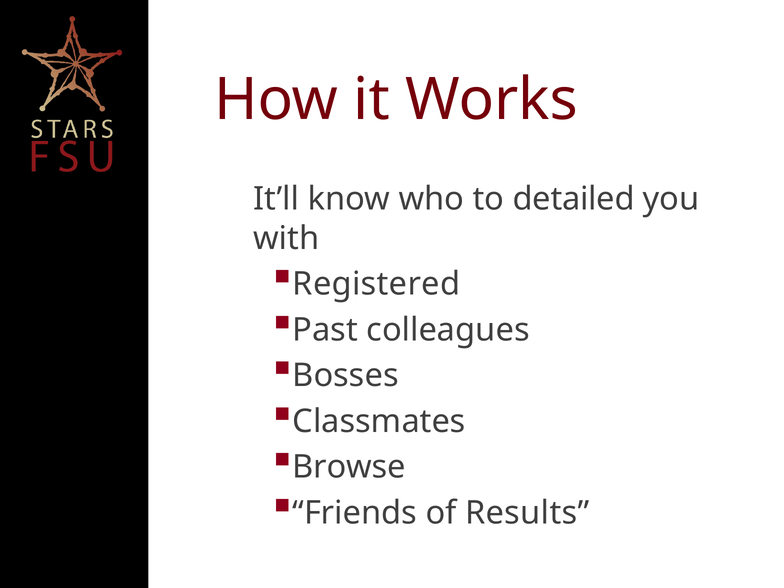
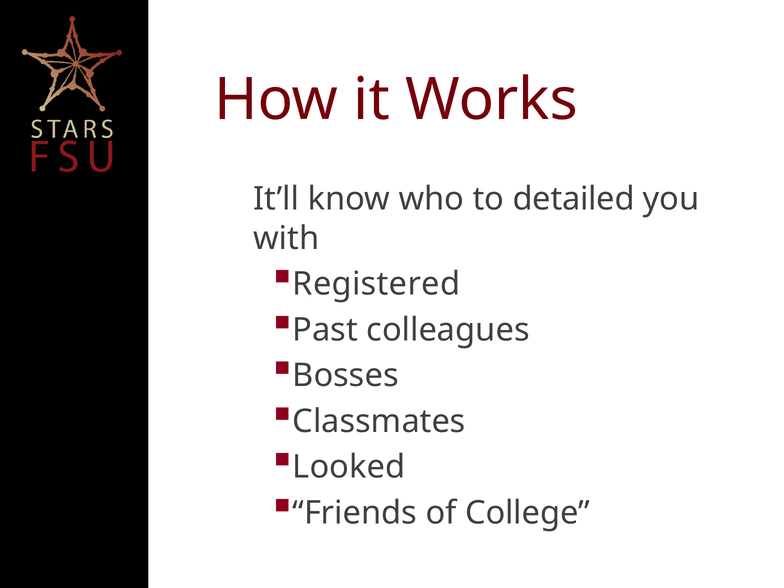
Browse: Browse -> Looked (349, 467)
Results: Results -> College (528, 513)
